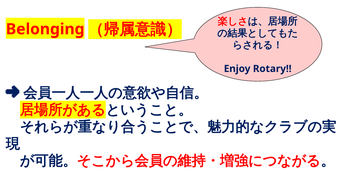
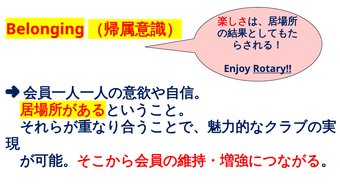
Rotary underline: none -> present (272, 69)
